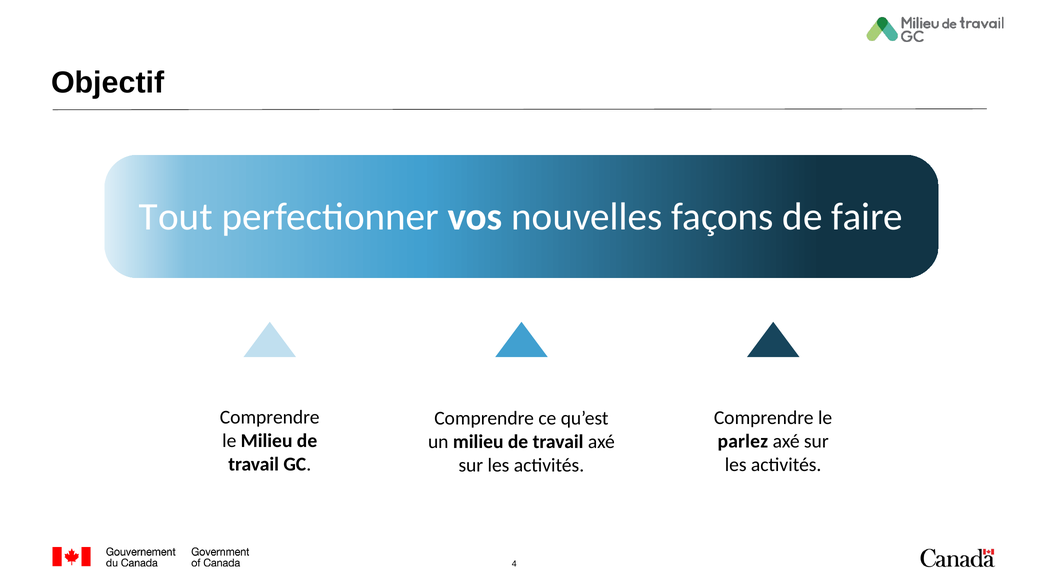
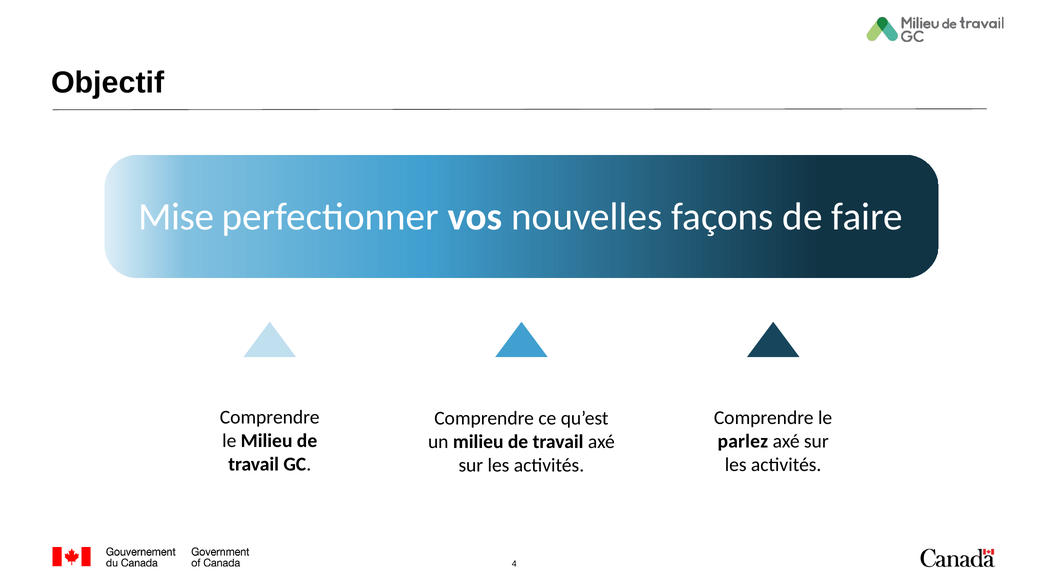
Tout: Tout -> Mise (176, 216)
